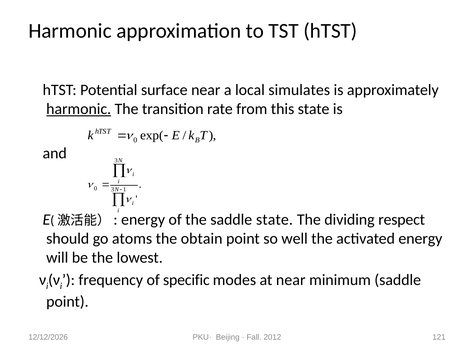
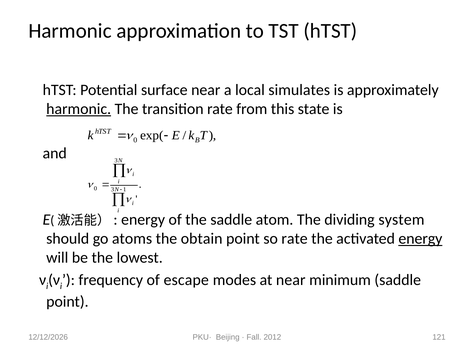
saddle state: state -> atom (275, 219)
respect: respect -> system (401, 219)
so well: well -> rate (295, 238)
energy underline: none -> present (420, 238)
specific: specific -> escape (186, 279)
